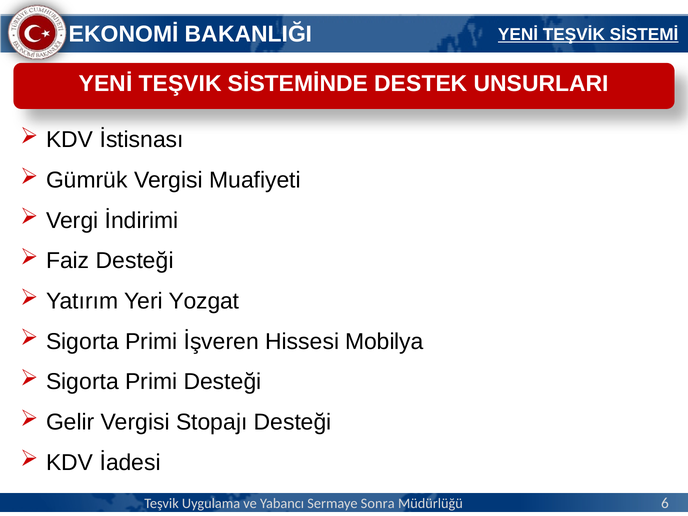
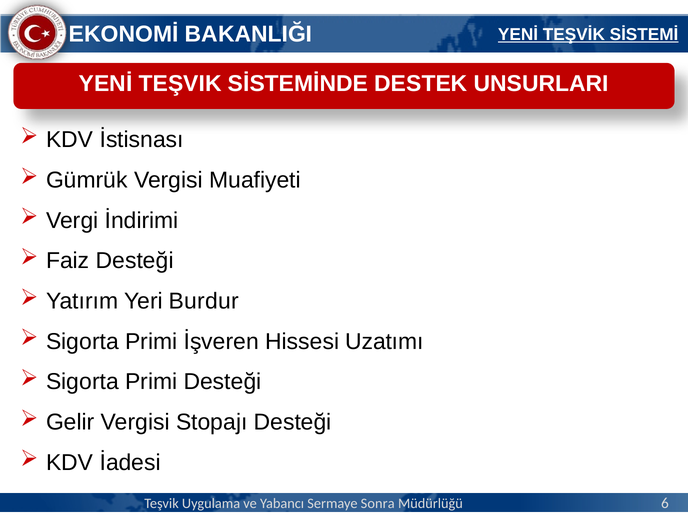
Yozgat: Yozgat -> Burdur (204, 301)
Mobilya: Mobilya -> Uzatımı (384, 342)
